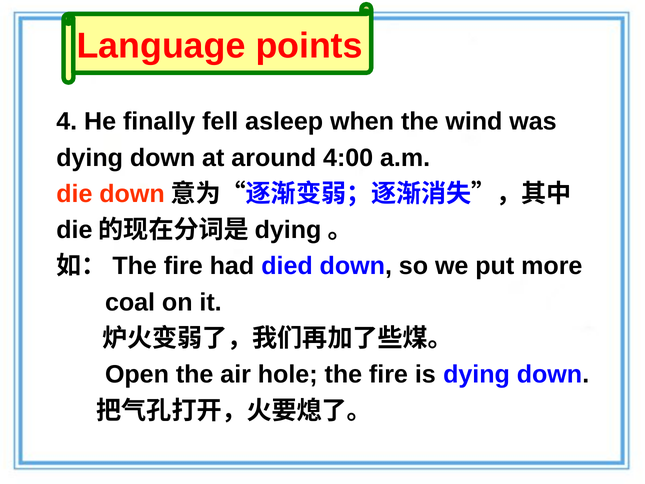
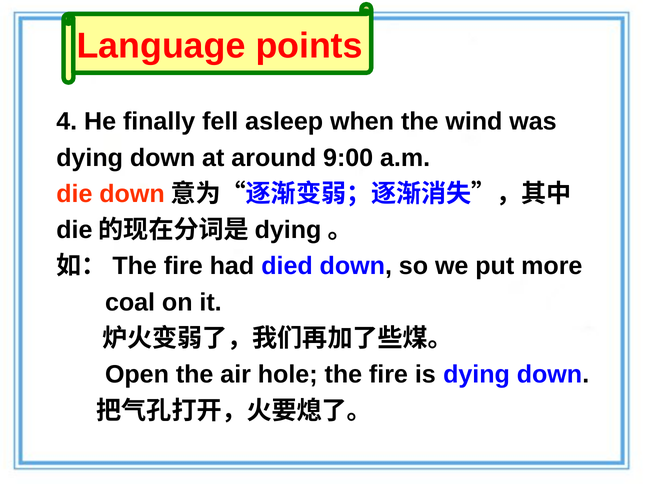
4:00: 4:00 -> 9:00 (348, 158)
